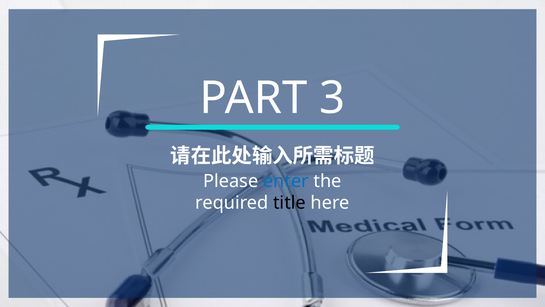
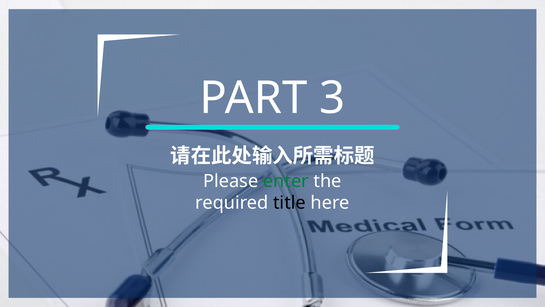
enter colour: blue -> green (286, 181)
